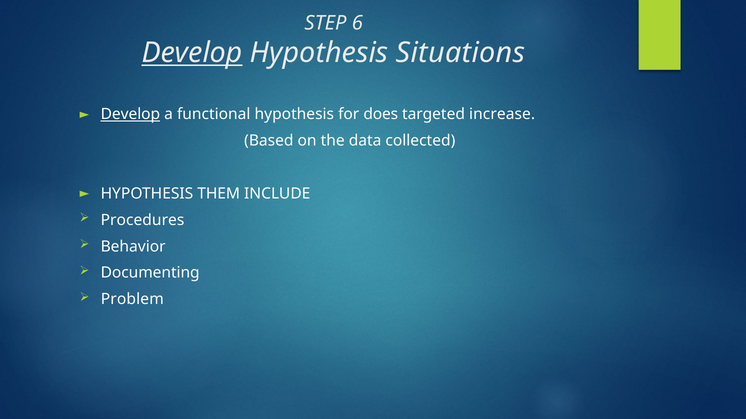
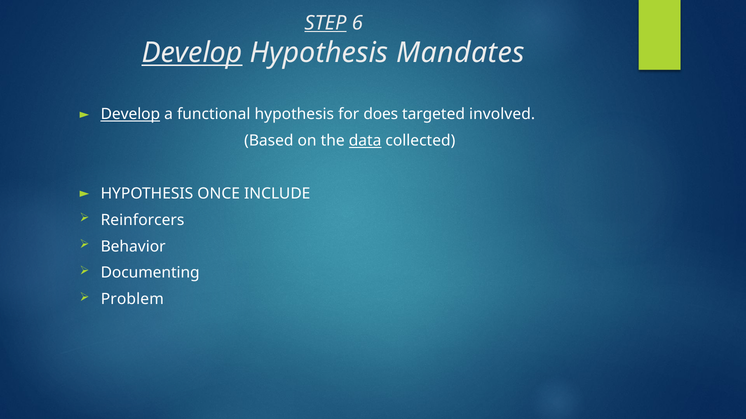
STEP underline: none -> present (326, 23)
Situations: Situations -> Mandates (460, 53)
increase: increase -> involved (502, 115)
data underline: none -> present (365, 141)
THEM: THEM -> ONCE (219, 194)
Procedures: Procedures -> Reinforcers (143, 220)
